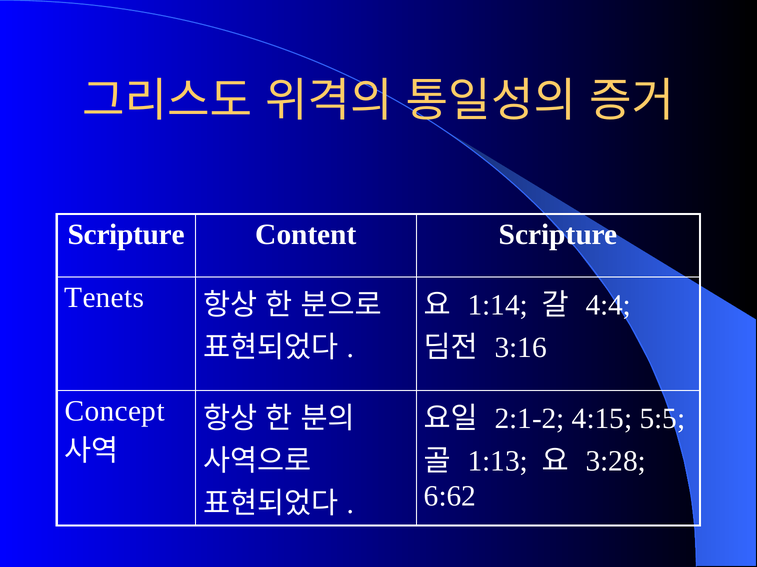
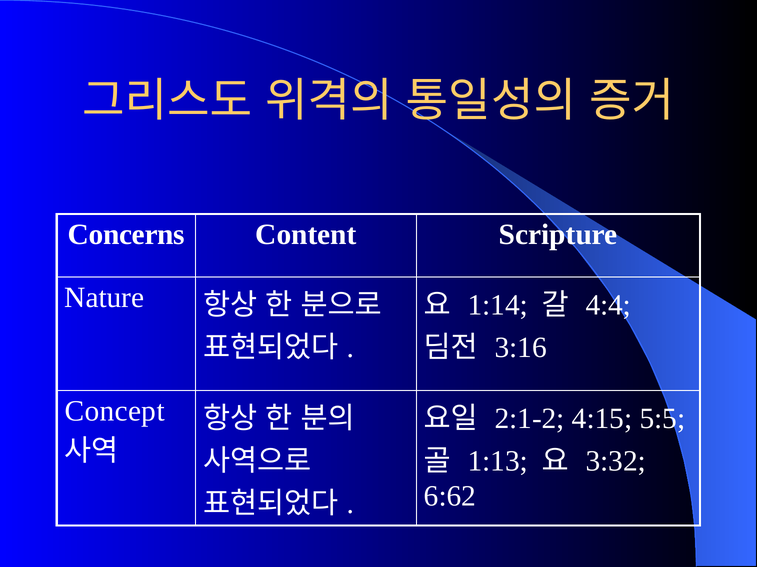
Scripture: Scripture -> Concerns (126, 235)
Tenets: Tenets -> Nature (104, 298)
3:28: 3:28 -> 3:32 (616, 462)
